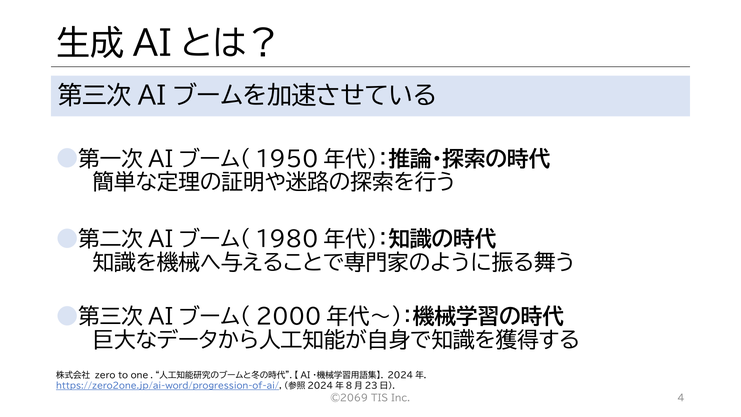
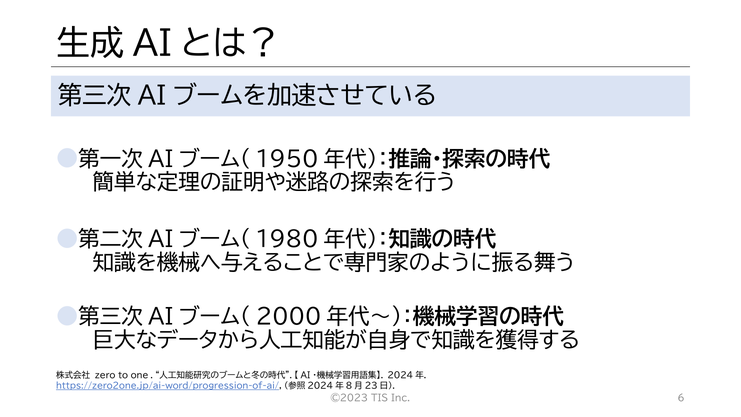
©2069: ©2069 -> ©2023 (349, 398)
4: 4 -> 6 (681, 398)
